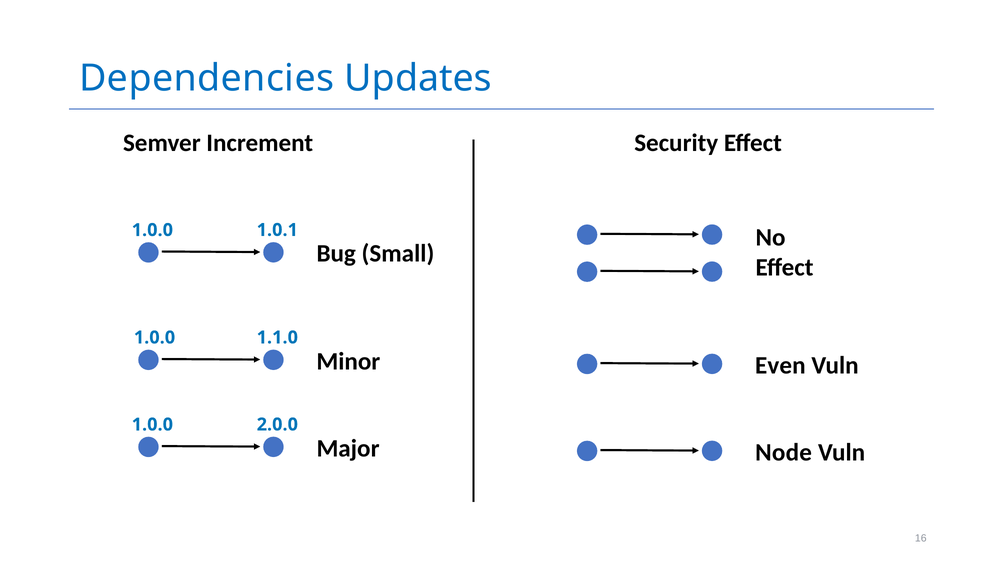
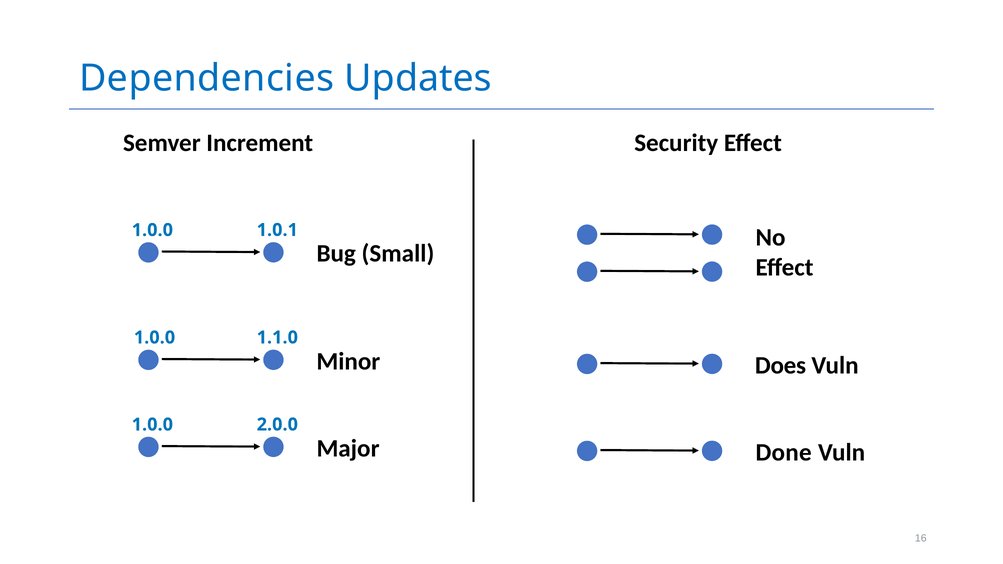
Even: Even -> Does (781, 366)
Node: Node -> Done (784, 453)
